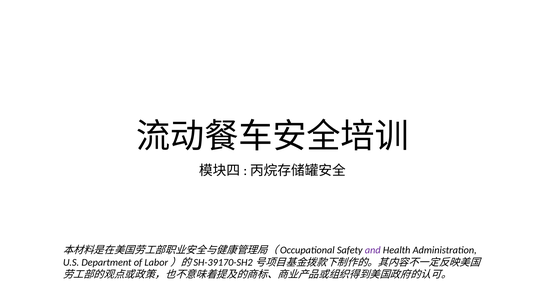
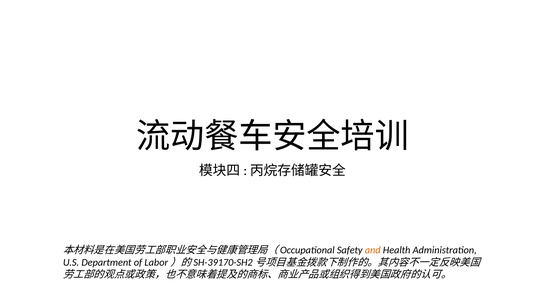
and colour: purple -> orange (373, 250)
